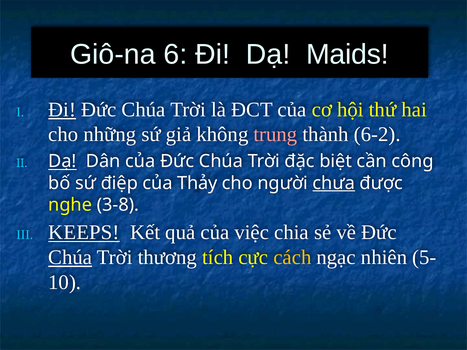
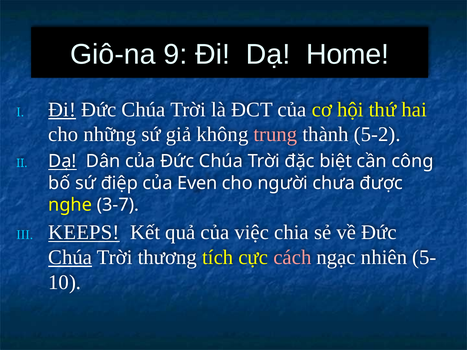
6: 6 -> 9 (176, 55)
Maids: Maids -> Home (348, 55)
6-2: 6-2 -> 5-2 (377, 135)
Thảy: Thảy -> Even (197, 183)
chưa underline: present -> none (334, 183)
3-8: 3-8 -> 3-7 (118, 205)
cách colour: yellow -> pink (292, 258)
